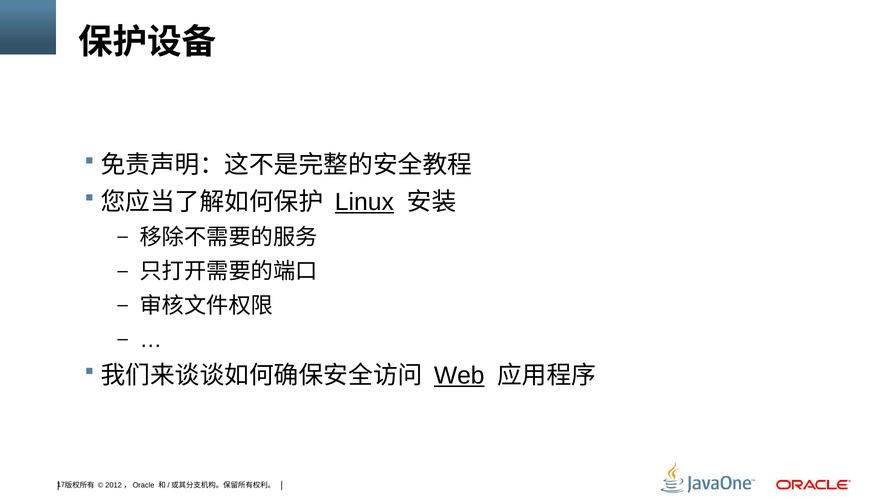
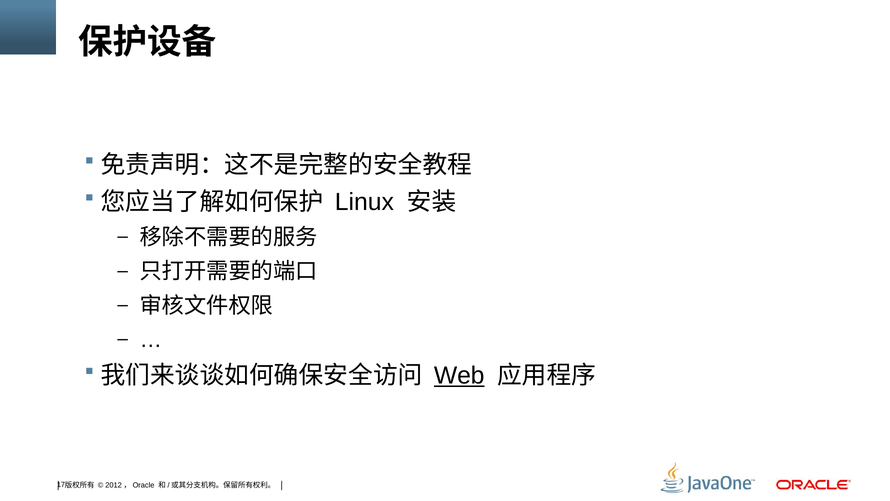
Linux underline: present -> none (364, 202)
